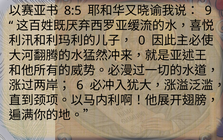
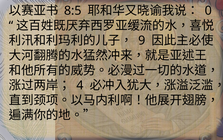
9: 9 -> 0 (208, 11)
0: 0 -> 9 (142, 40)
6: 6 -> 4 (80, 85)
